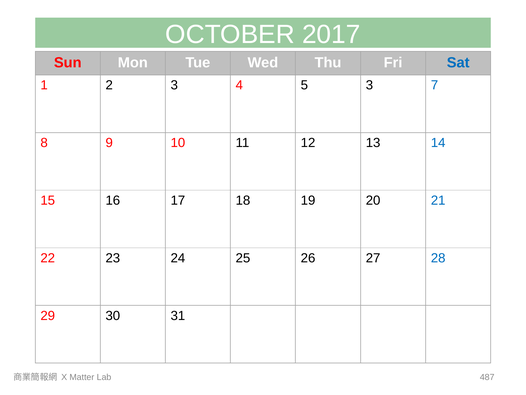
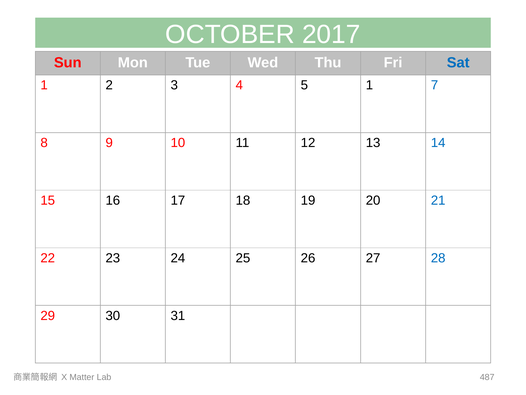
5 3: 3 -> 1 (369, 85)
